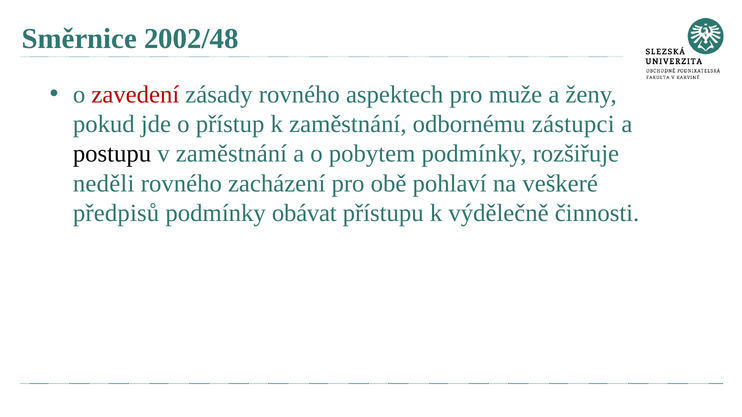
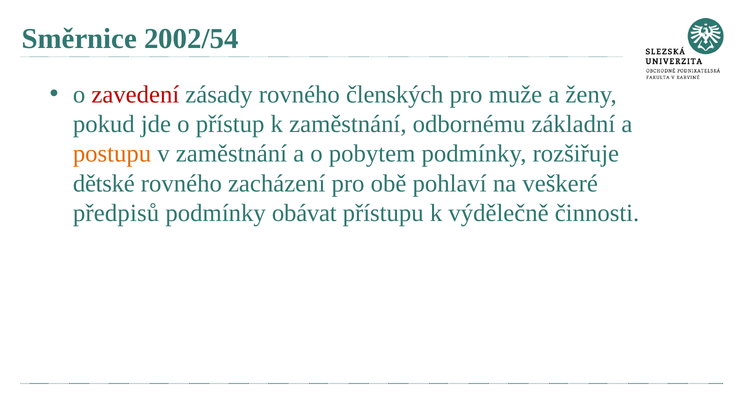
2002/48: 2002/48 -> 2002/54 (191, 39)
aspektech: aspektech -> členských (395, 95)
zástupci: zástupci -> základní (573, 124)
postupu colour: black -> orange (112, 154)
neděli: neděli -> dětské (104, 184)
